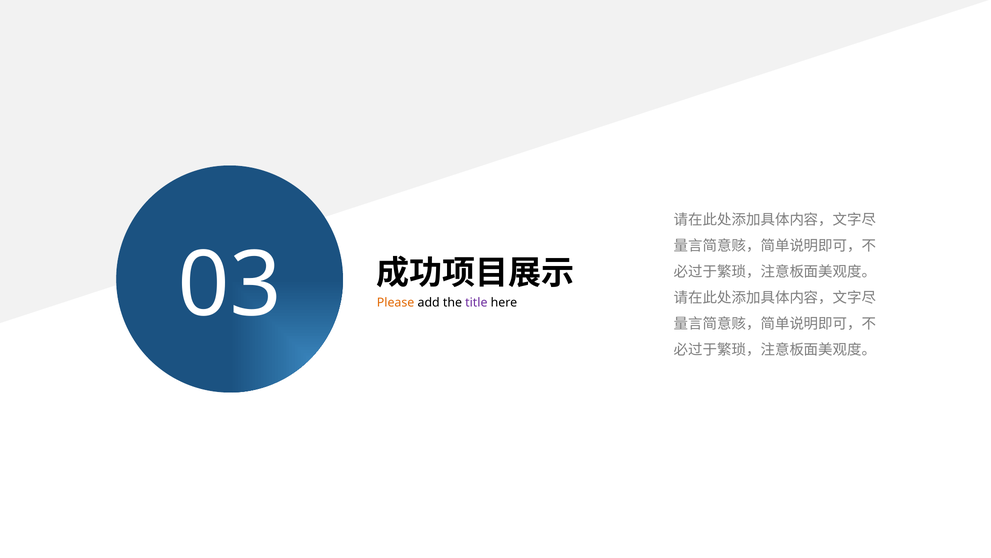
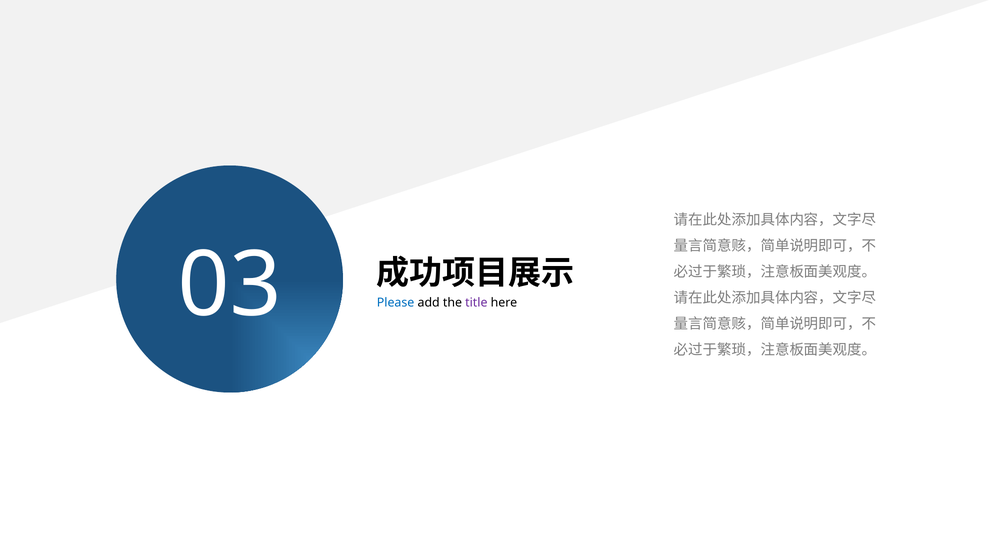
Please colour: orange -> blue (396, 302)
